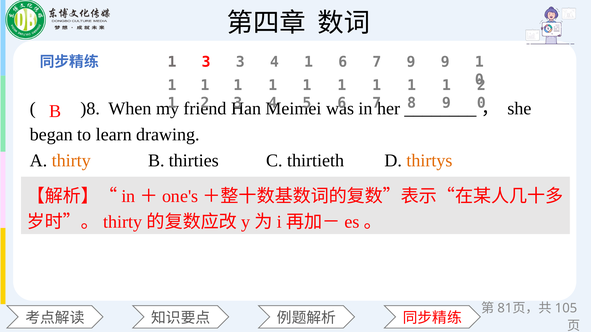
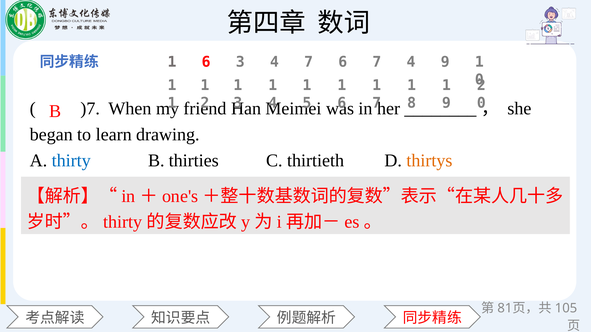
3: 3 -> 6 (206, 62)
3 4 1: 1 -> 7 (309, 62)
7 9: 9 -> 4 (411, 62)
)8: )8 -> )7 (90, 109)
thirty colour: orange -> blue (71, 161)
